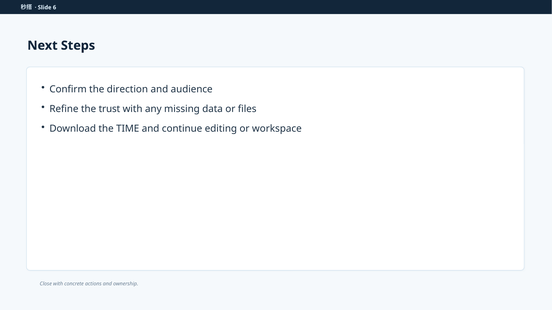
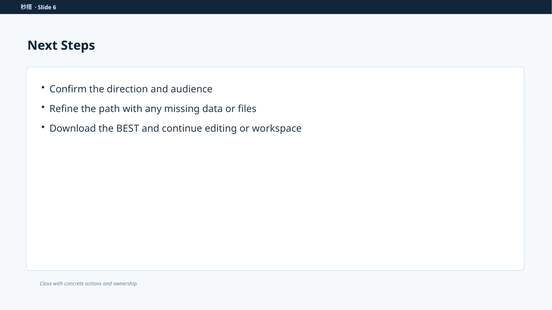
trust: trust -> path (109, 109)
TIME: TIME -> BEST (128, 129)
